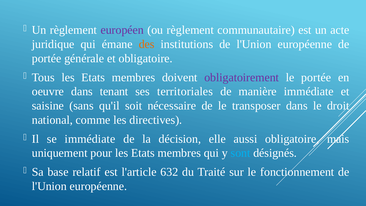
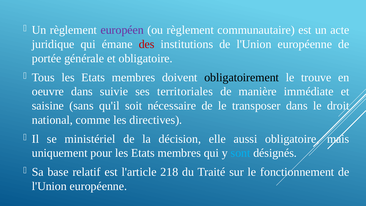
des colour: orange -> red (147, 44)
obligatoirement colour: purple -> black (242, 77)
le portée: portée -> trouve (316, 77)
tenant: tenant -> suivie (114, 92)
se immédiate: immédiate -> ministériel (90, 139)
632: 632 -> 218 (169, 172)
